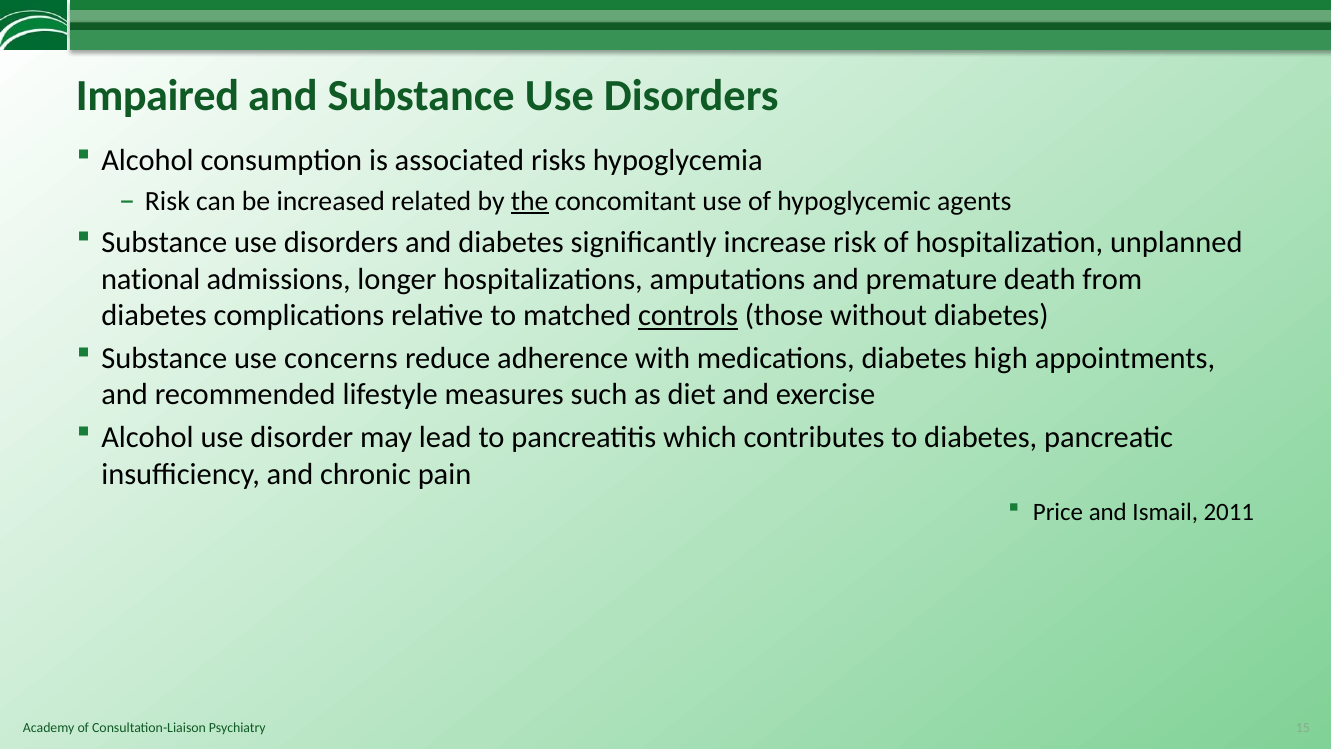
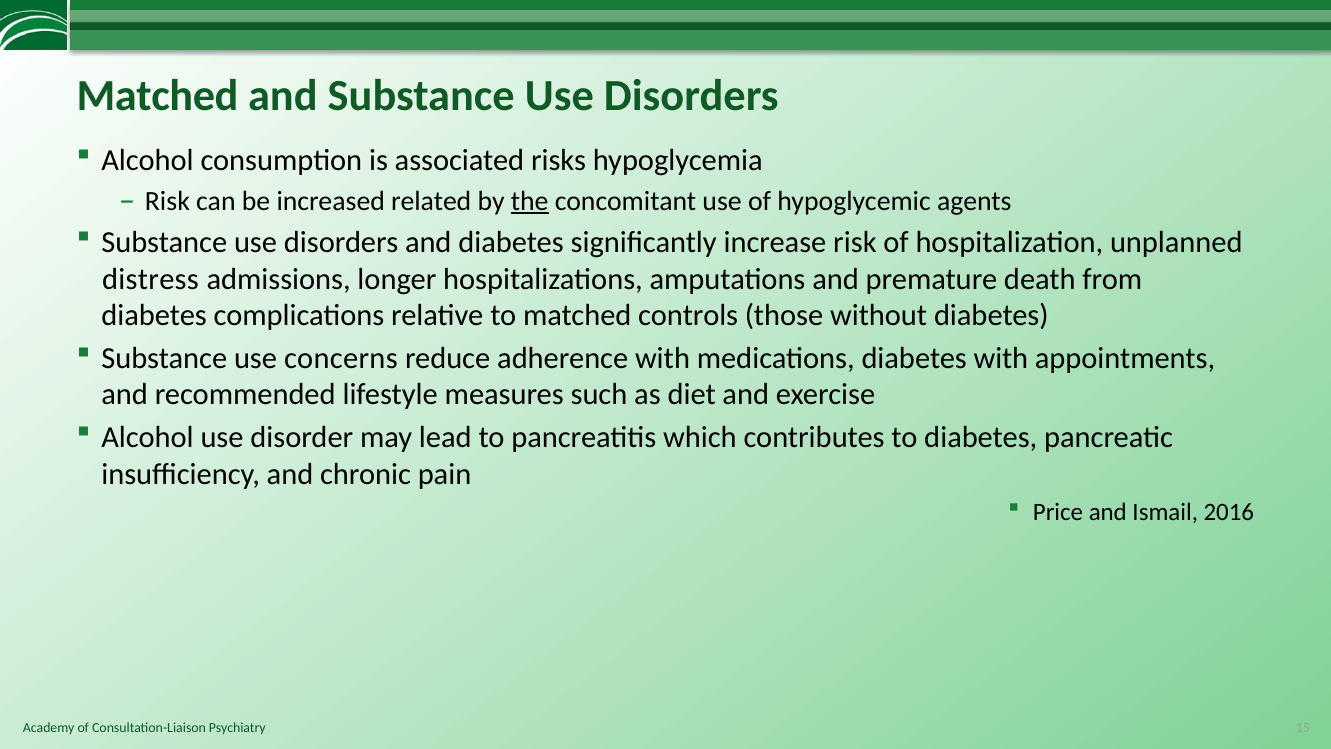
Impaired: Impaired -> Matched (157, 95)
national: national -> distress (150, 279)
controls underline: present -> none (688, 315)
diabetes high: high -> with (1001, 358)
2011: 2011 -> 2016 (1229, 512)
